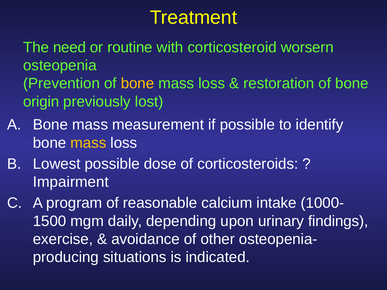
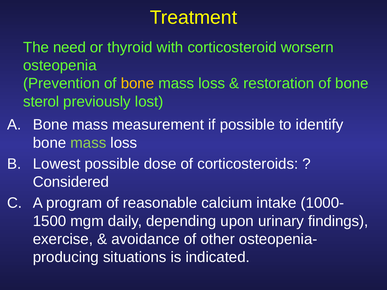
routine: routine -> thyroid (130, 47)
origin: origin -> sterol (41, 102)
mass colour: yellow -> light green (88, 143)
Impairment: Impairment -> Considered (71, 182)
